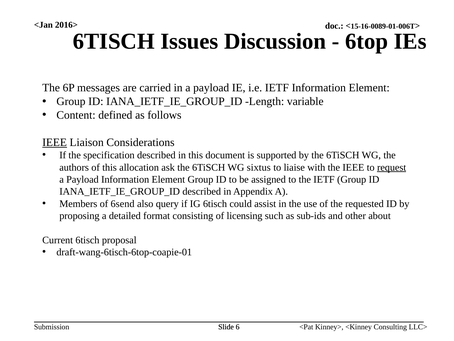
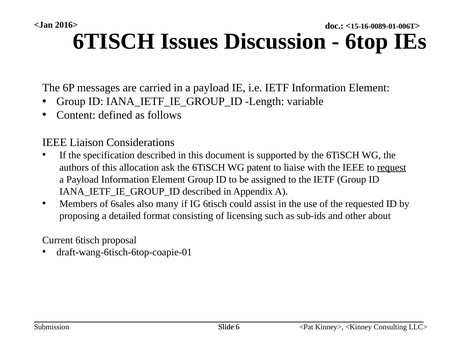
IEEE underline: present -> none (55, 142)
sixtus: sixtus -> patent (259, 167)
6send: 6send -> 6sales (123, 203)
query: query -> many (167, 203)
